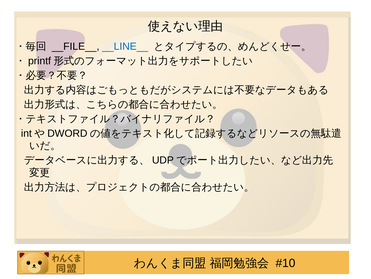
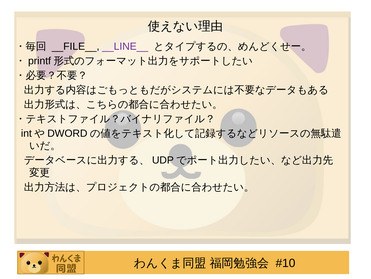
__LINE__ colour: blue -> purple (125, 46)
